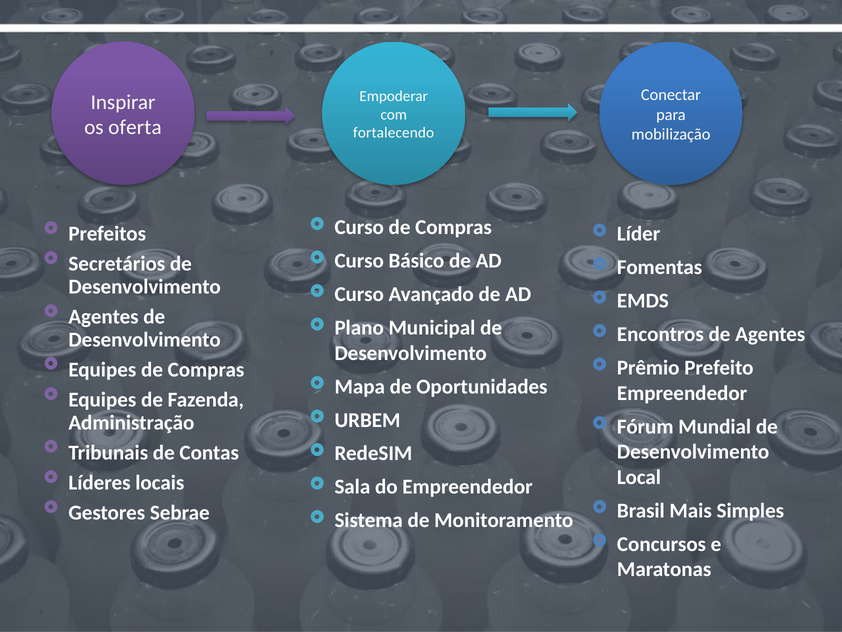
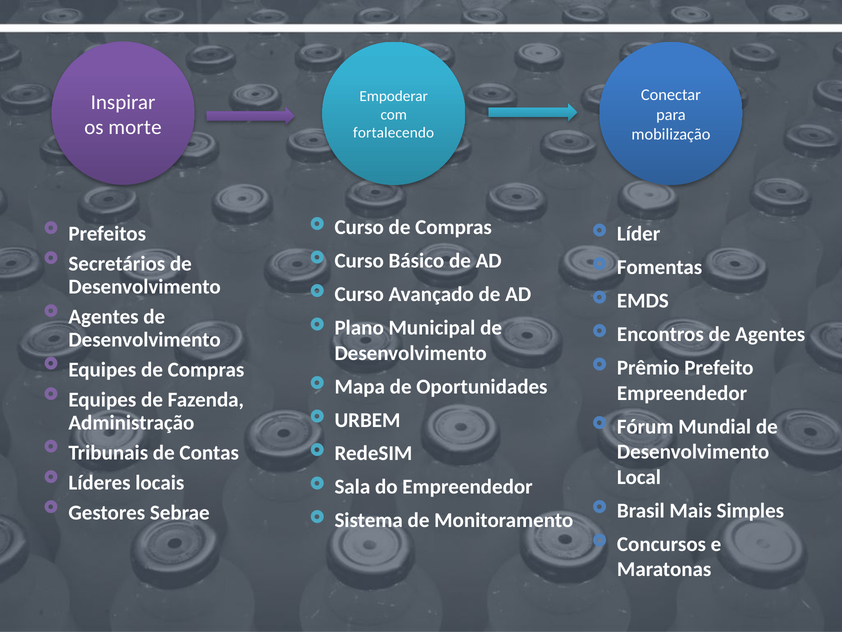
oferta: oferta -> morte (135, 127)
